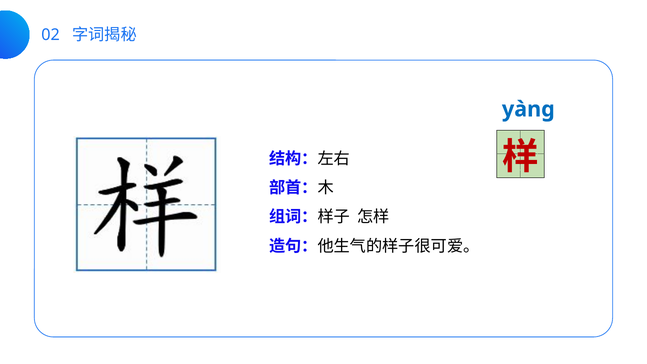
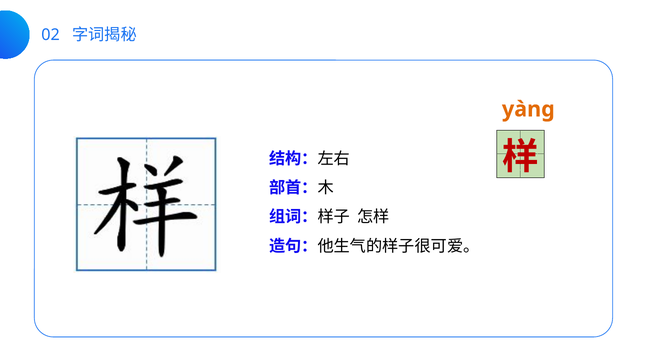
yànɡ colour: blue -> orange (528, 109)
